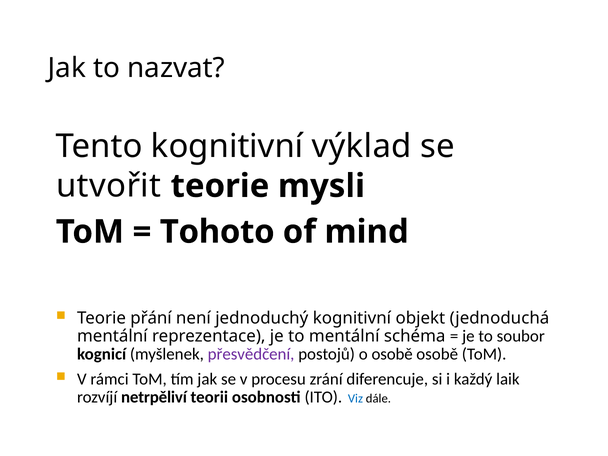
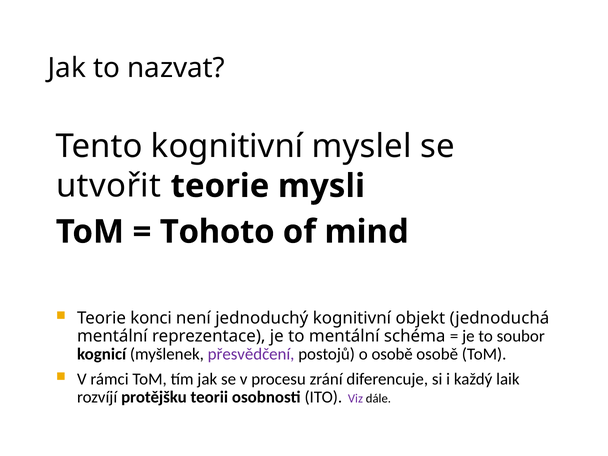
výklad: výklad -> myslel (362, 146)
přání: přání -> konci (151, 318)
netrpěliví: netrpěliví -> protějšku (154, 397)
Viz colour: blue -> purple (355, 399)
